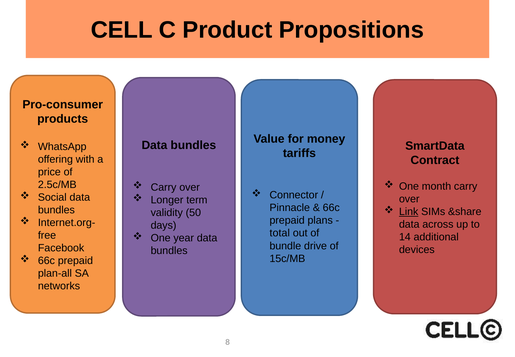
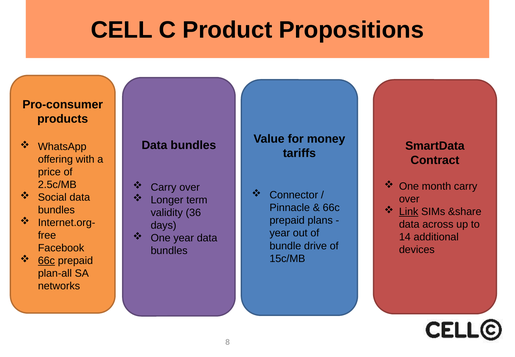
50: 50 -> 36 (193, 212)
total: total -> year (280, 233)
66c underline: none -> present (46, 260)
